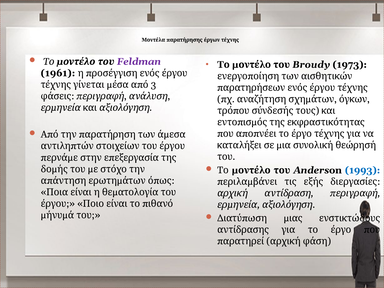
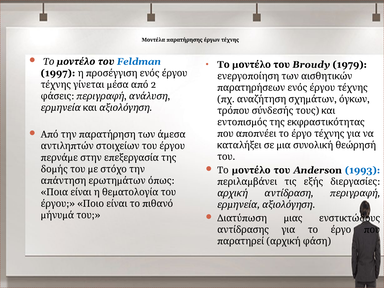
Feldman colour: purple -> blue (139, 62)
1973: 1973 -> 1979 (350, 65)
1961: 1961 -> 1997 (58, 73)
3: 3 -> 2 (153, 85)
